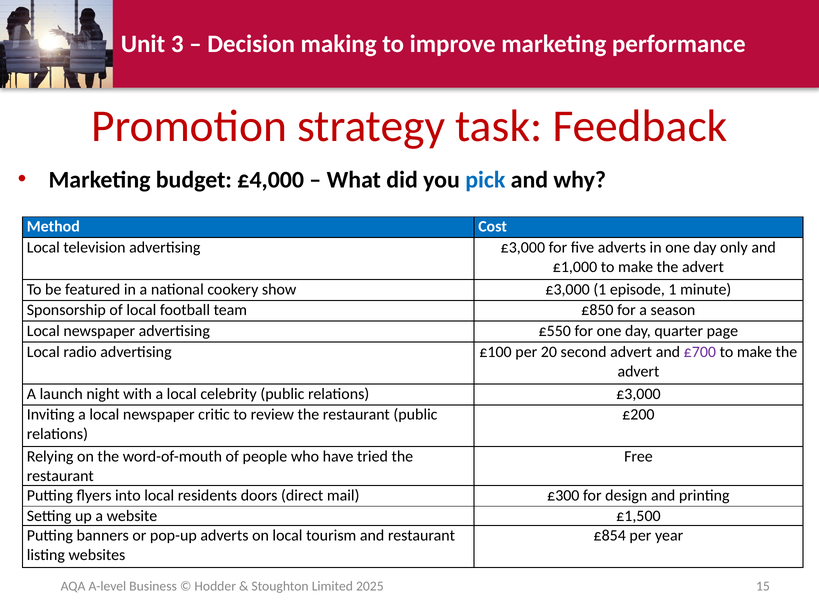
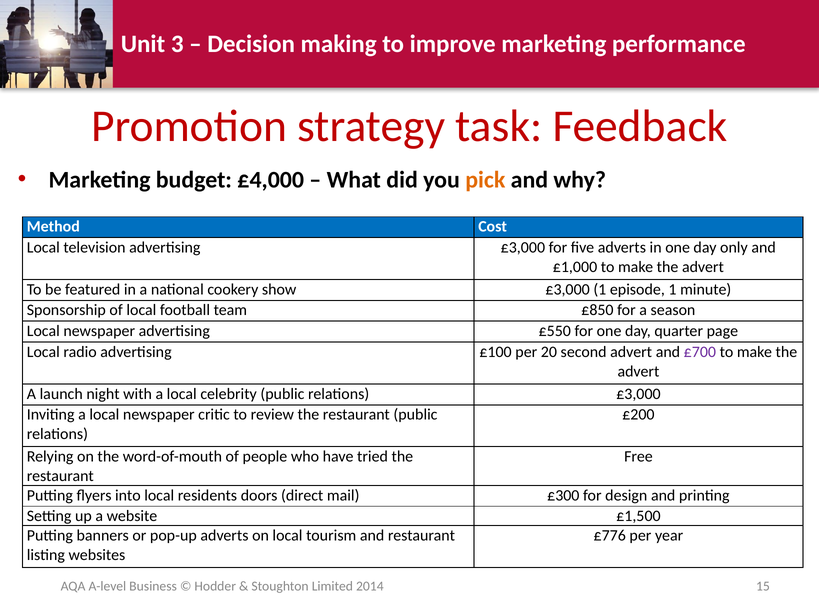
pick colour: blue -> orange (485, 180)
£854: £854 -> £776 (610, 536)
2025: 2025 -> 2014 (370, 586)
